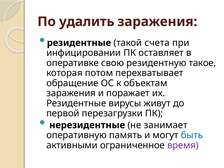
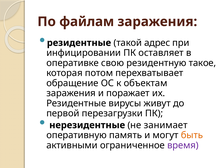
удалить: удалить -> файлам (87, 22)
счета: счета -> адрес (157, 43)
быть colour: blue -> orange (192, 135)
